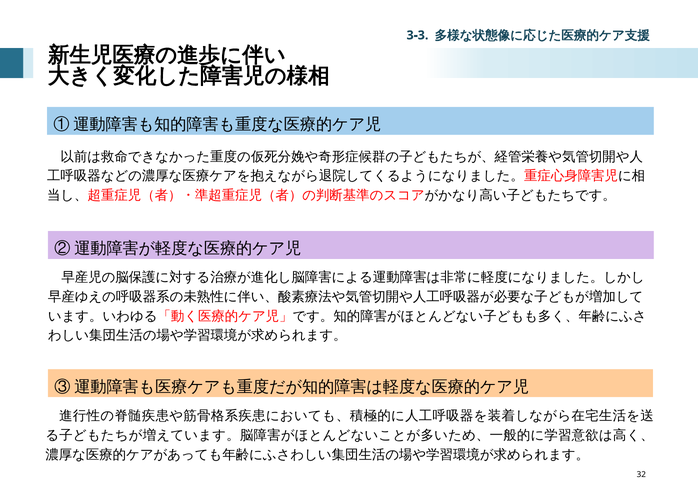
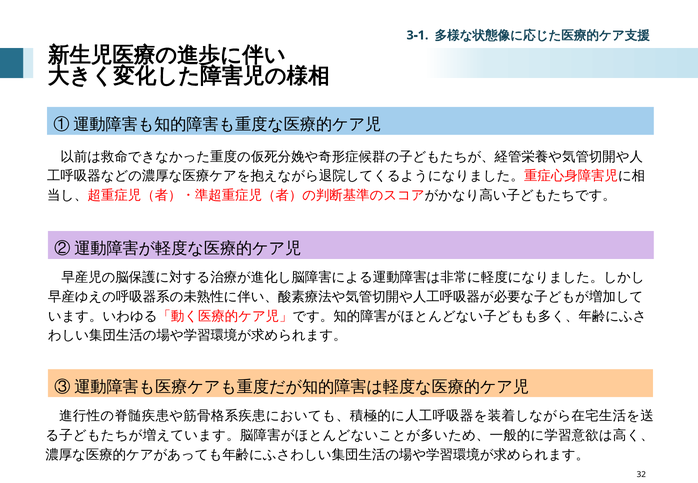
3-3: 3-3 -> 3-1 (418, 35)
